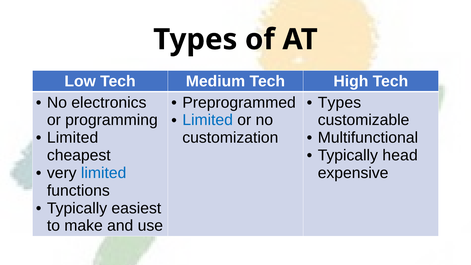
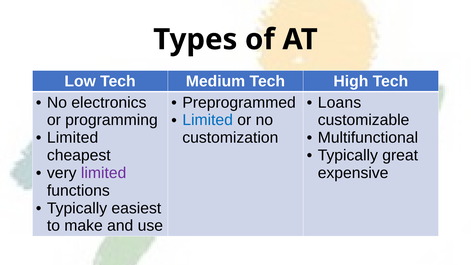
Types: Types -> Loans (339, 103)
head: head -> great (400, 155)
limited colour: blue -> purple (104, 173)
